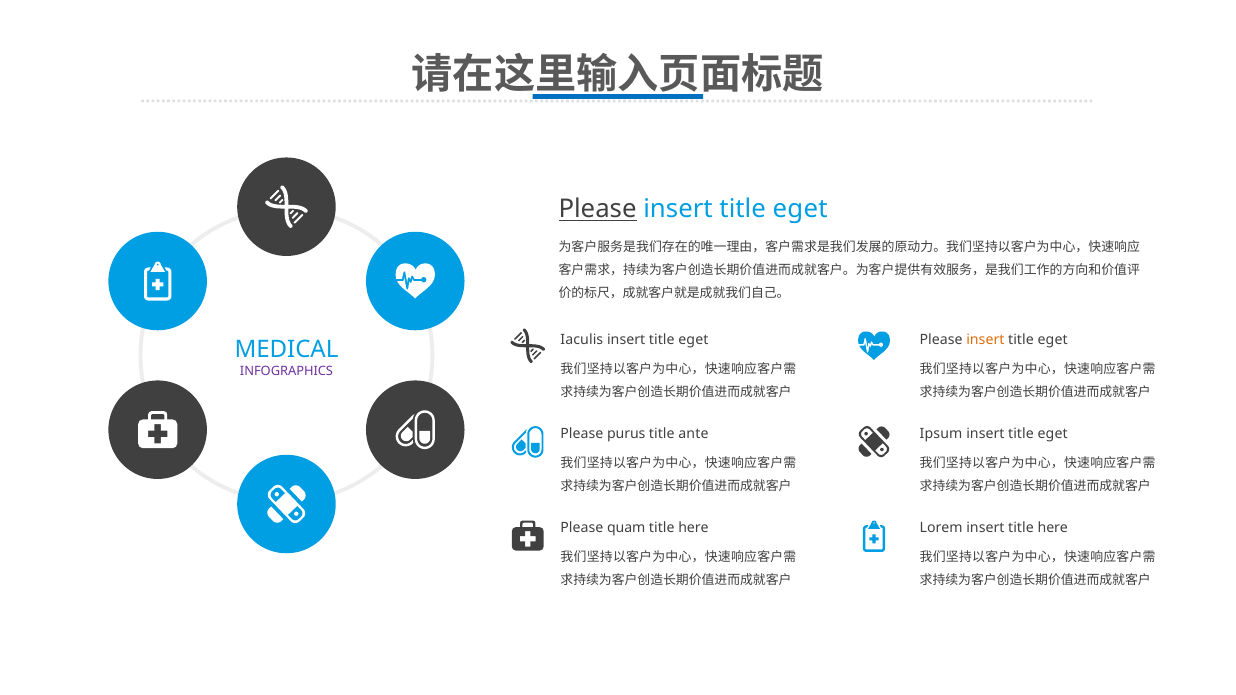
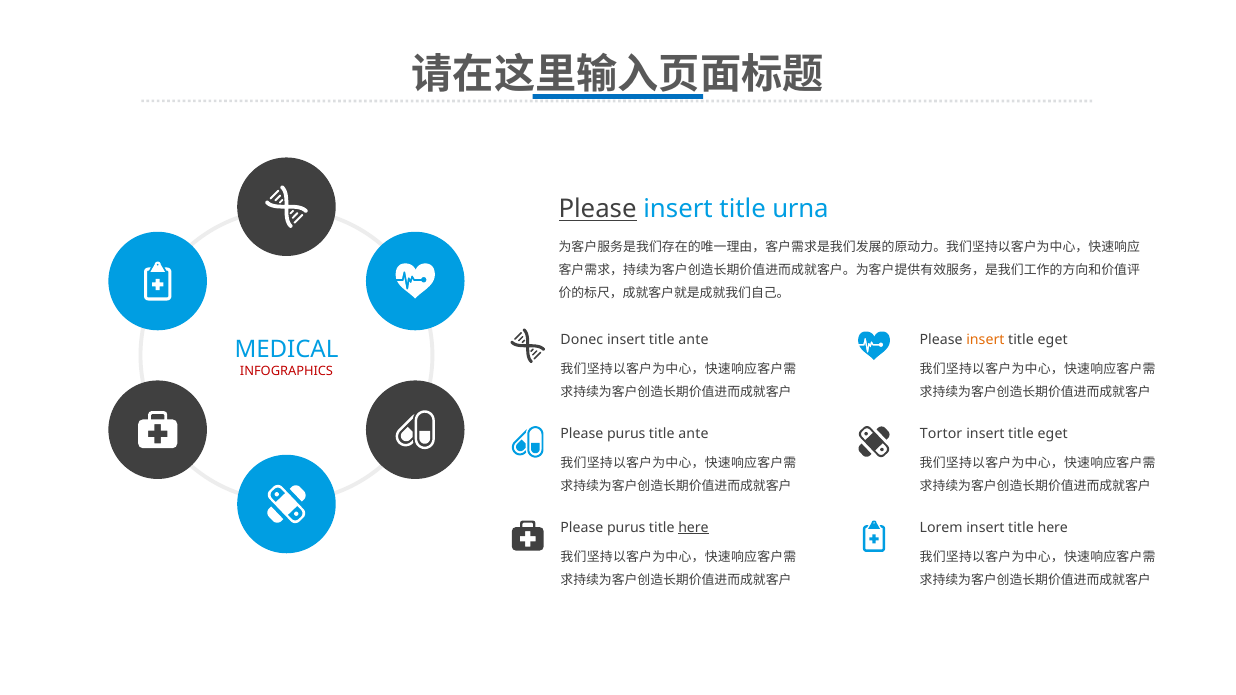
eget: eget -> urna (800, 209)
Iaculis: Iaculis -> Donec (582, 340)
eget: eget -> ante (693, 340)
INFOGRAPHICS colour: purple -> red (287, 371)
Ipsum: Ipsum -> Tortor (941, 434)
quam: quam -> purus (626, 528)
here underline: none -> present (694, 528)
